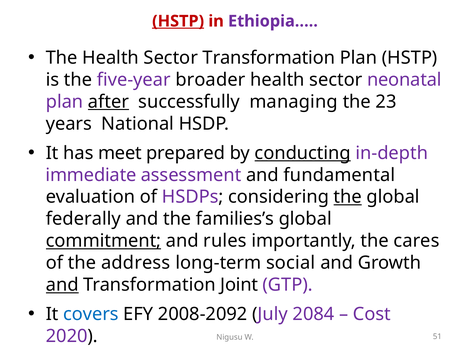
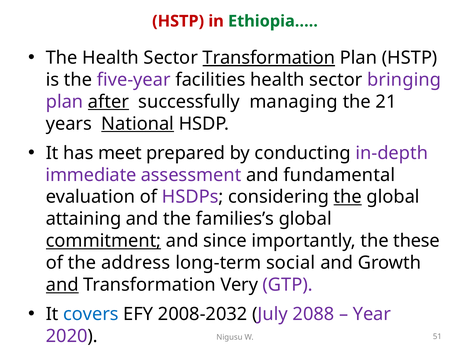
HSTP underline: present -> none (178, 21)
Ethiopia… colour: purple -> green (273, 21)
Transformation underline: none -> present (269, 58)
broader: broader -> facilities (210, 80)
neonatal: neonatal -> bringing (404, 80)
23: 23 -> 21 (386, 102)
National underline: none -> present (138, 124)
conducting underline: present -> none (303, 153)
federally: federally -> attaining (83, 219)
rules: rules -> since (225, 241)
cares: cares -> these (417, 241)
Joint: Joint -> Very (239, 284)
2008-2092: 2008-2092 -> 2008-2032 (203, 314)
2084: 2084 -> 2088 (314, 314)
Cost: Cost -> Year (372, 314)
